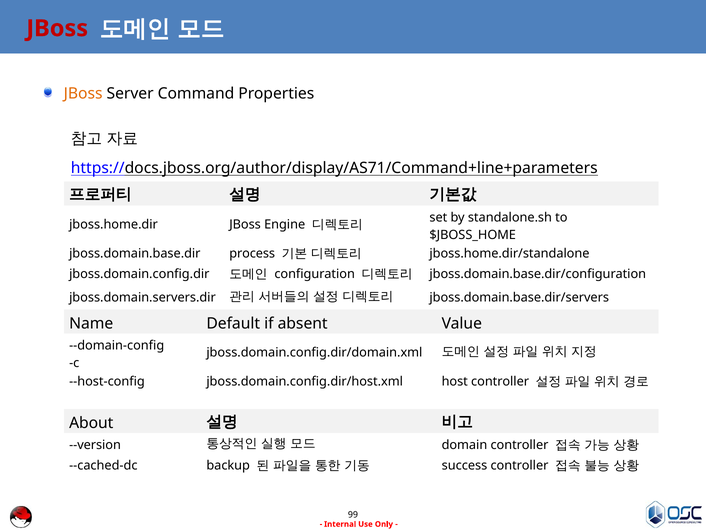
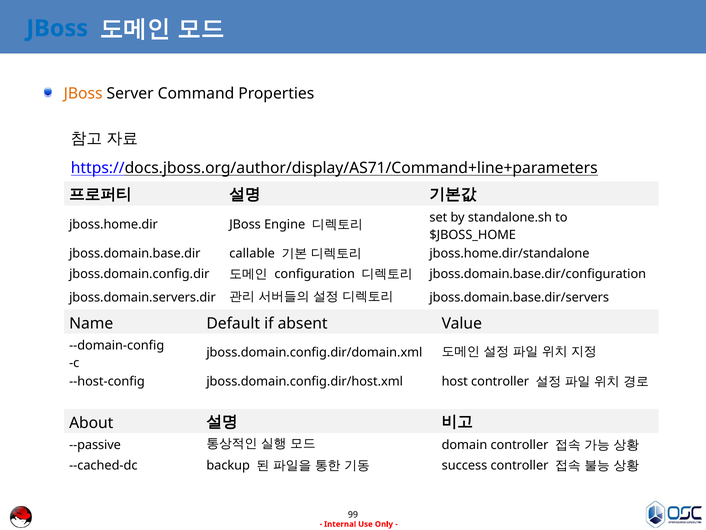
JBoss colour: red -> blue (57, 28)
process: process -> callable (252, 253)
--version: --version -> --passive (95, 445)
